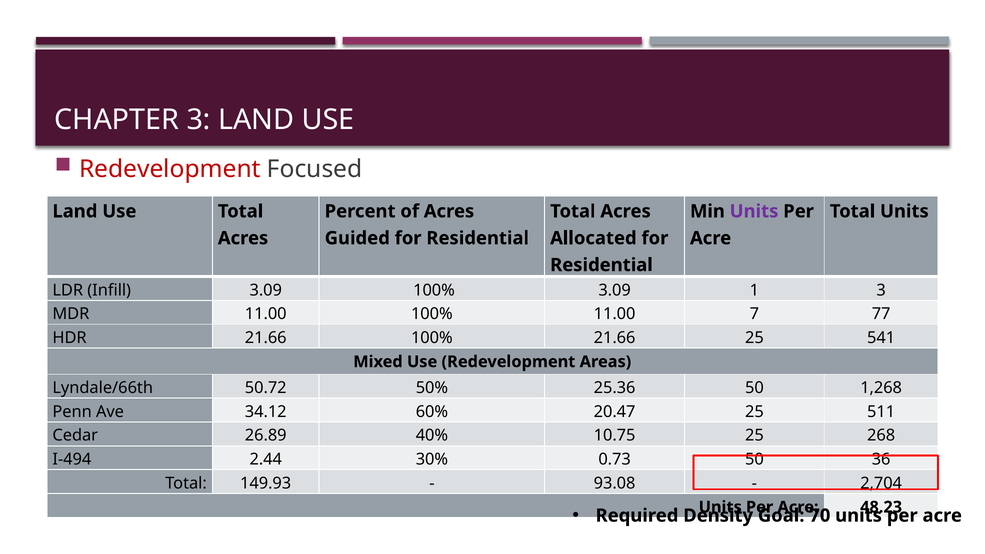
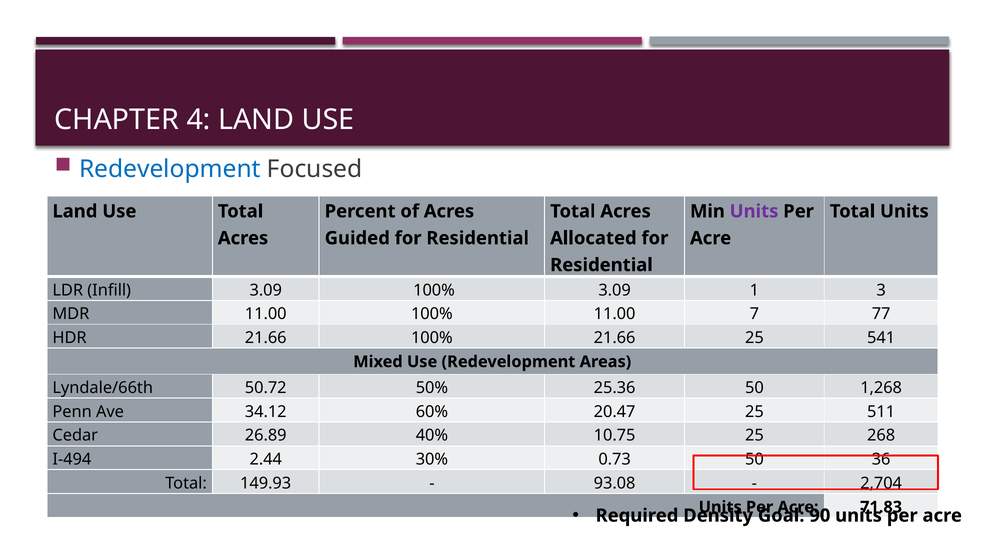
CHAPTER 3: 3 -> 4 (199, 120)
Redevelopment colour: red -> blue (170, 169)
48.23: 48.23 -> 71.83 (881, 507)
70: 70 -> 90 (820, 516)
